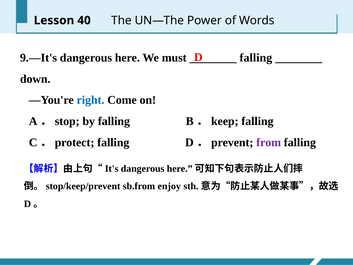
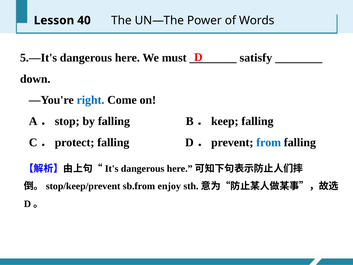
9.—It's: 9.—It's -> 5.—It's (39, 58)
falling: falling -> satisfy (256, 58)
from colour: purple -> blue (269, 142)
